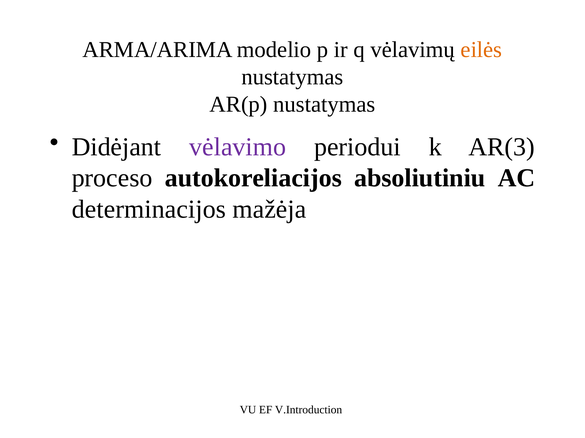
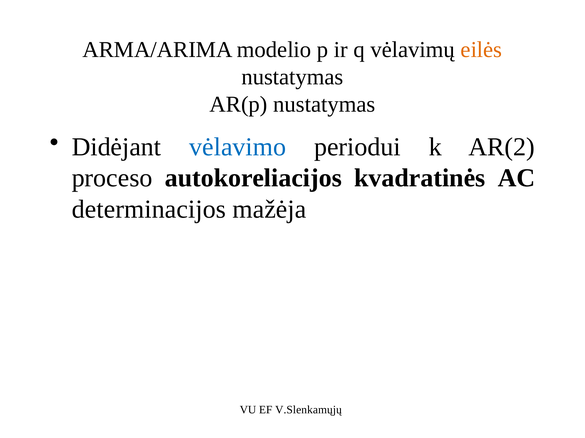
vėlavimo colour: purple -> blue (238, 147)
AR(3: AR(3 -> AR(2 (502, 147)
absoliutiniu: absoliutiniu -> kvadratinės (420, 178)
V.Introduction: V.Introduction -> V.Slenkamųjų (308, 410)
